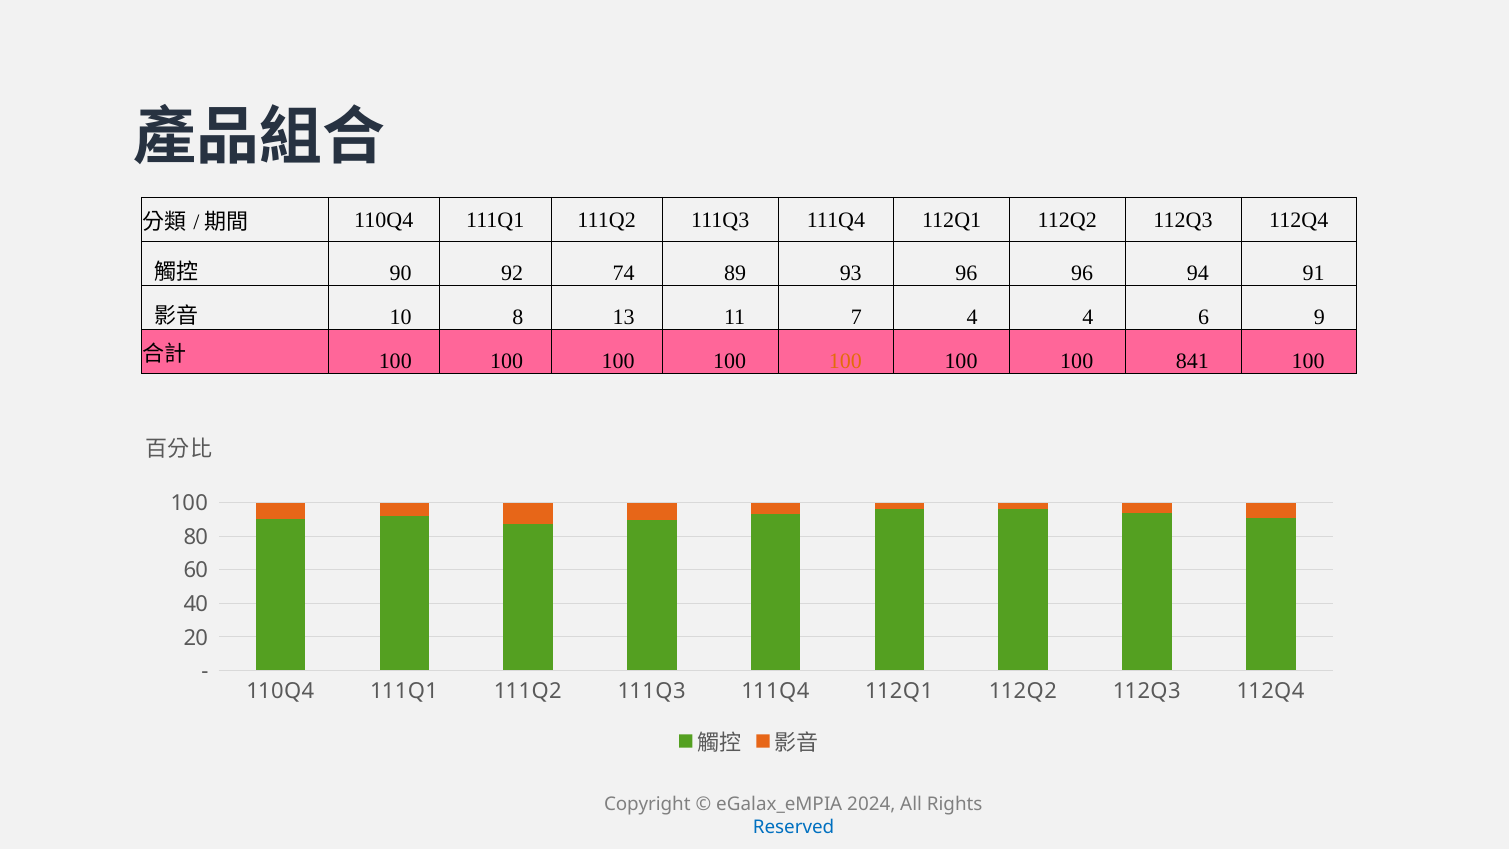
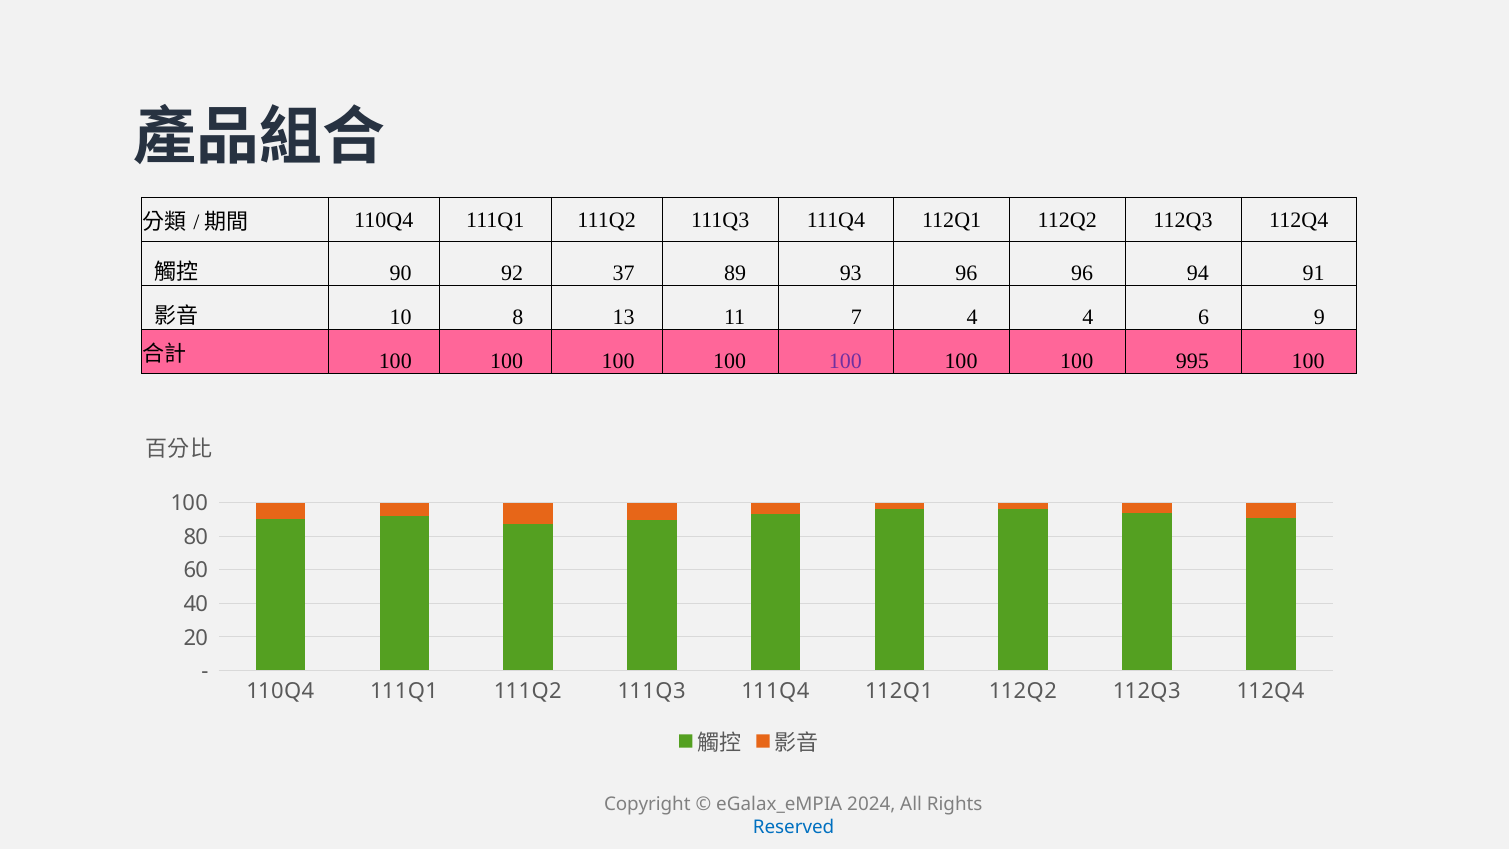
74: 74 -> 37 (624, 273)
100 colour: orange -> purple (845, 362)
841: 841 -> 995 (1192, 362)
